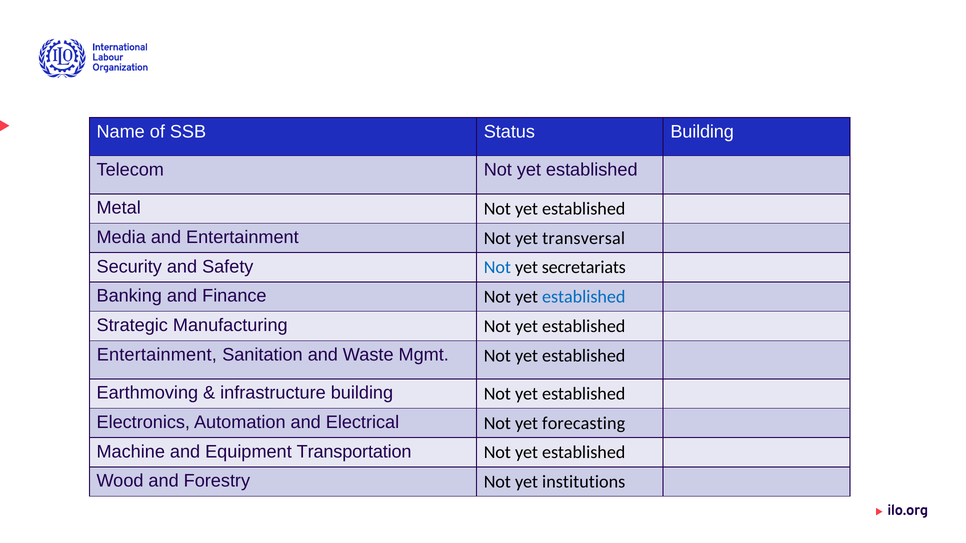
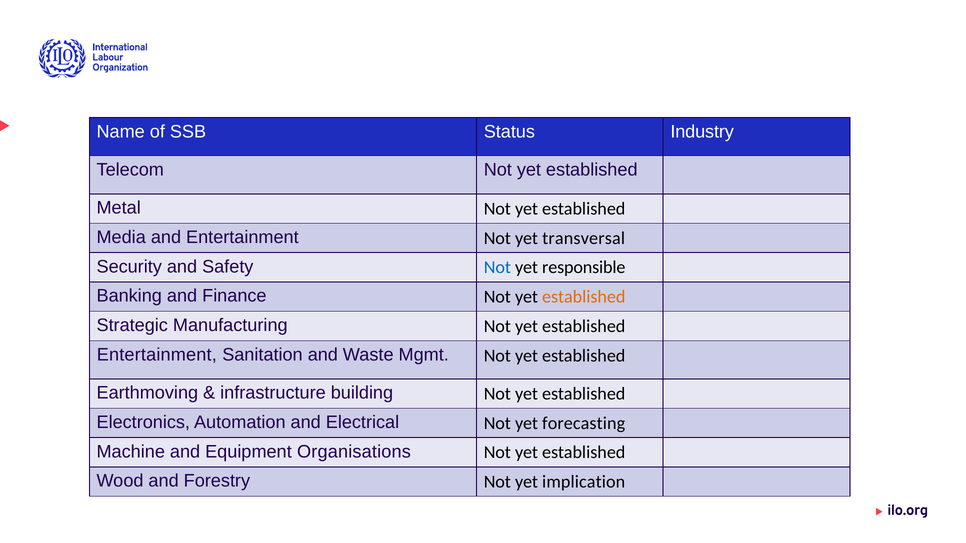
Status Building: Building -> Industry (702, 132)
secretariats: secretariats -> responsible (584, 268)
established colour: blue -> orange (584, 297)
Transportation: Transportation -> Organisations (354, 452)
institutions: institutions -> implication (584, 482)
